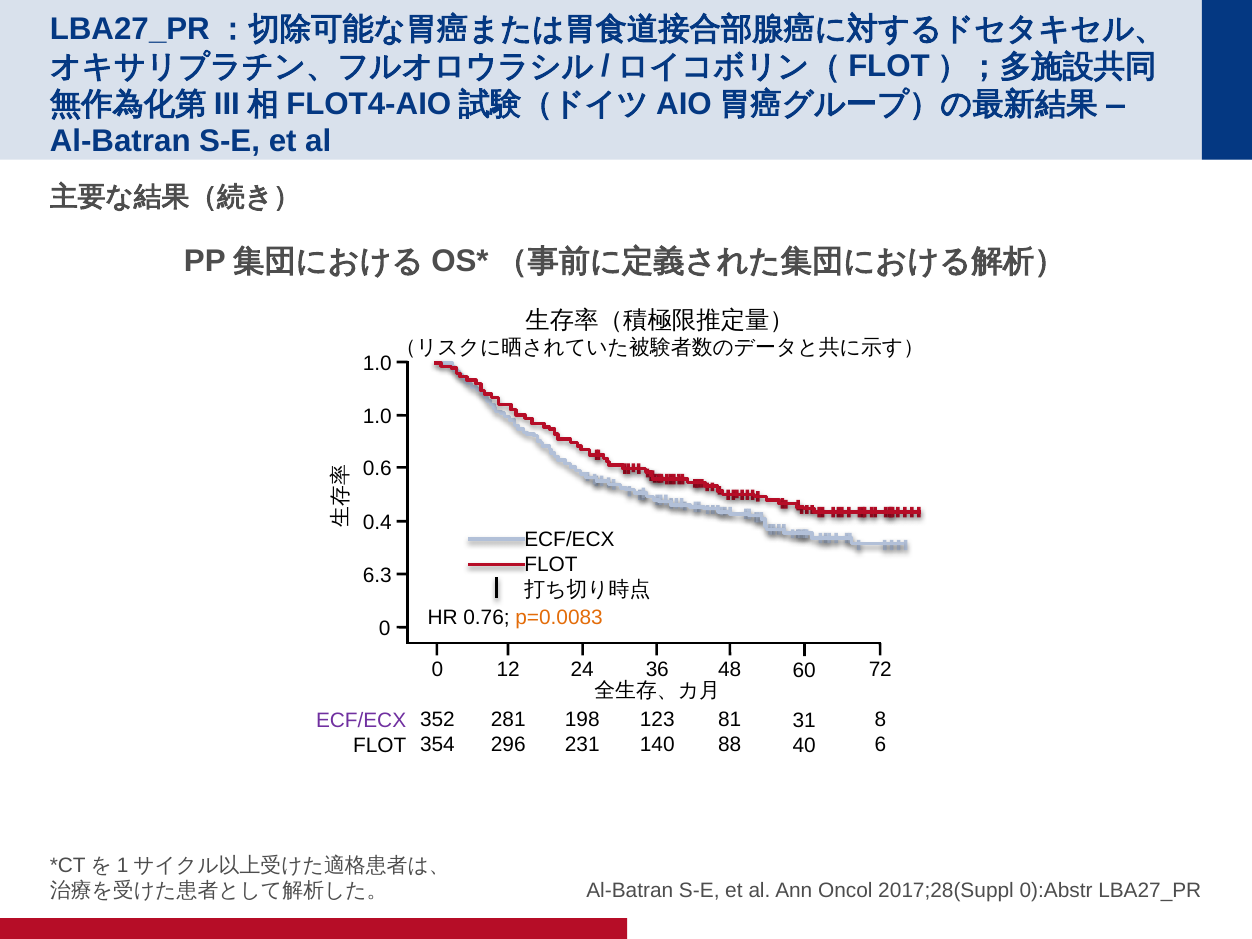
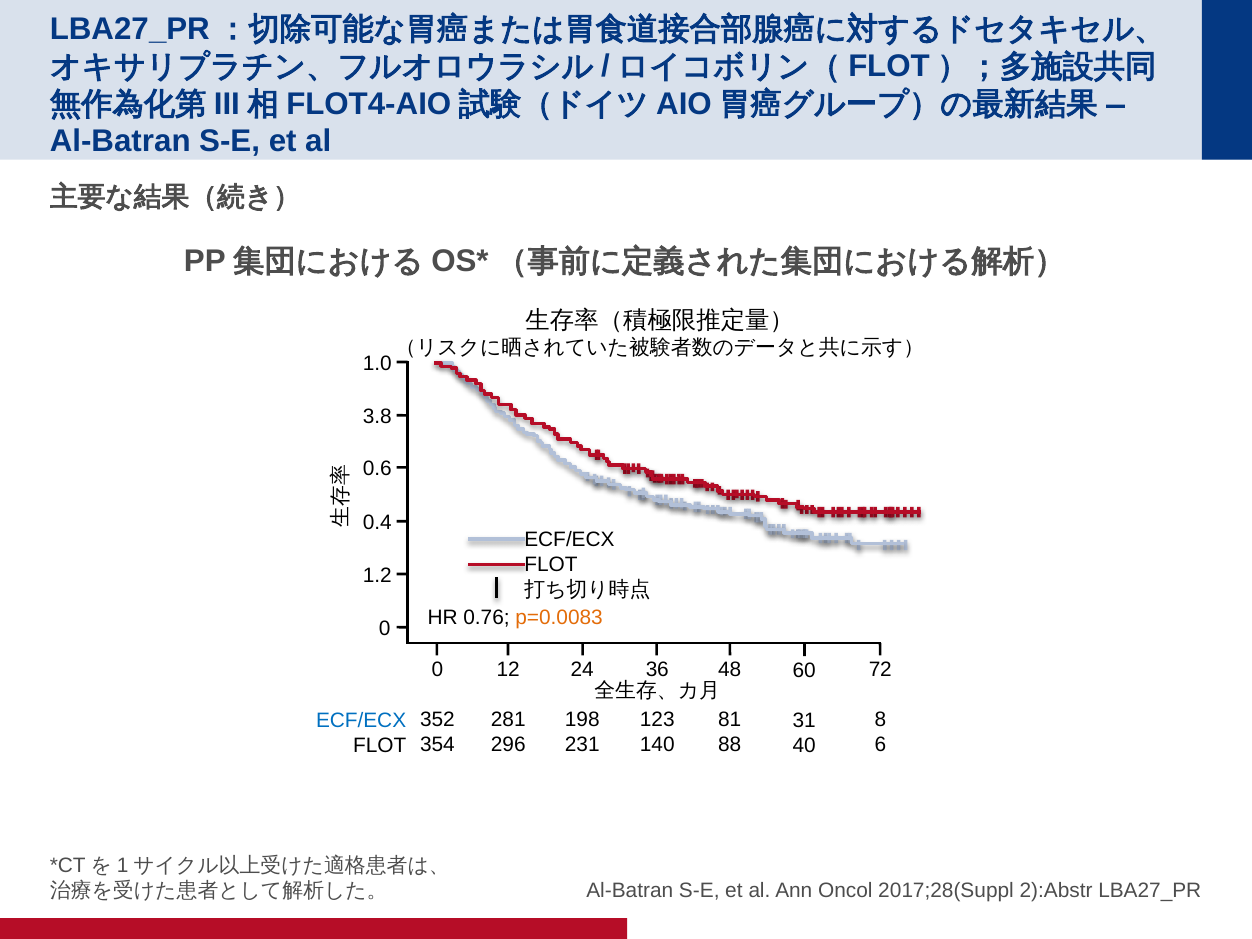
1.0: 1.0 -> 3.8 (377, 417)
6.3: 6.3 -> 1.2 (377, 575)
ECF/ECX colour: purple -> blue (361, 721)
0):Abstr: 0):Abstr -> 2):Abstr (1056, 890)
